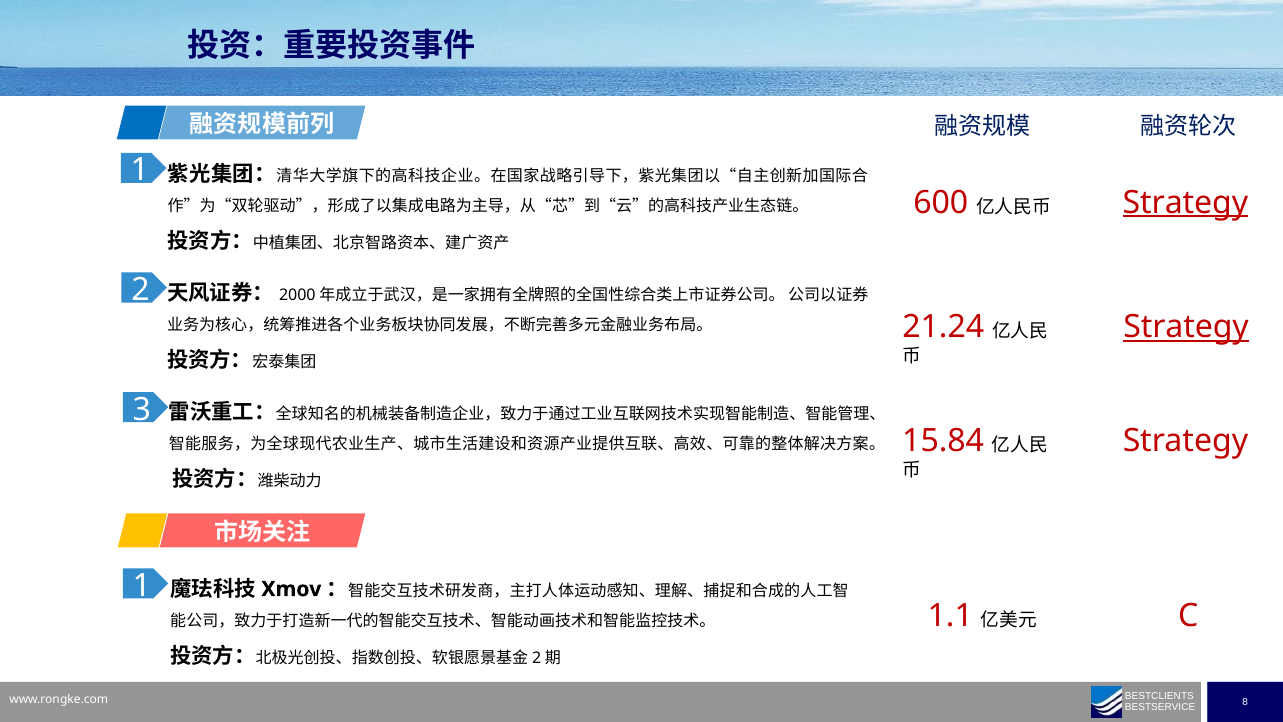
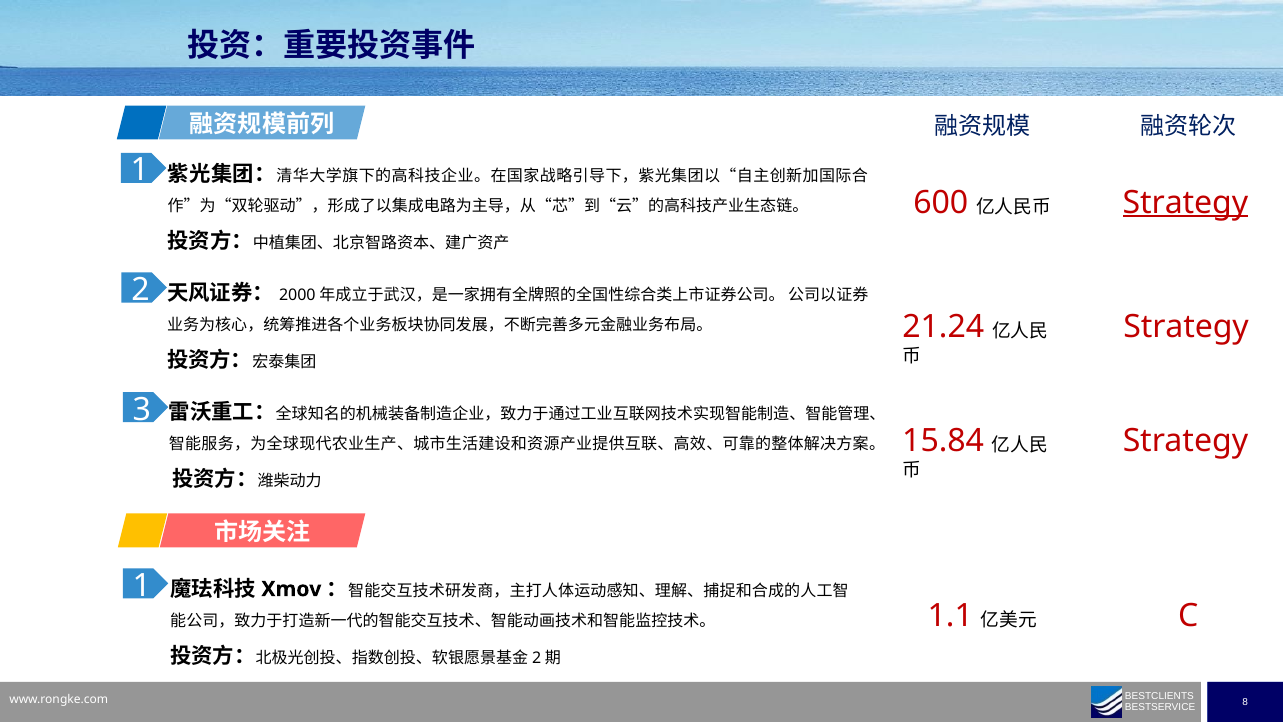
Strategy underline: present -> none (1186, 327)
